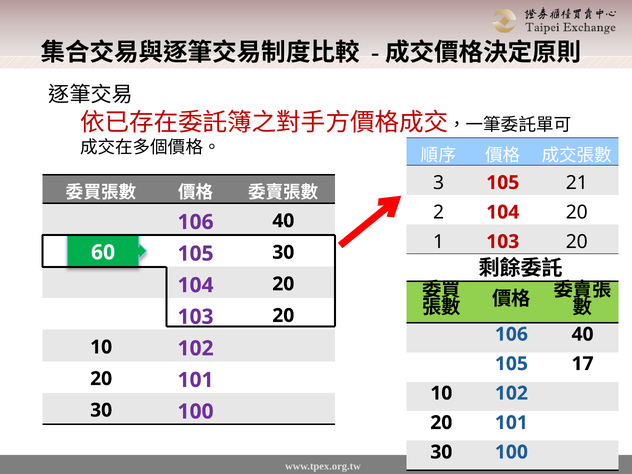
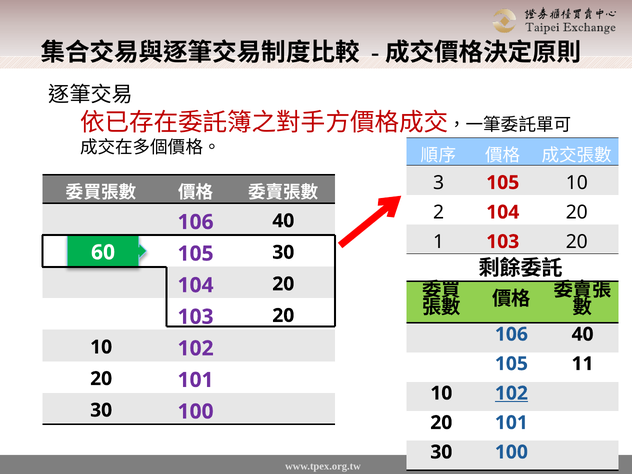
21: 21 -> 10 (577, 183)
17: 17 -> 11 (583, 364)
102 underline: none -> present (511, 393)
